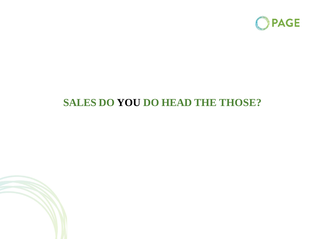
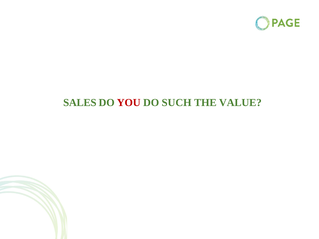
YOU colour: black -> red (129, 103)
HEAD: HEAD -> SUCH (177, 103)
THOSE: THOSE -> VALUE (240, 103)
